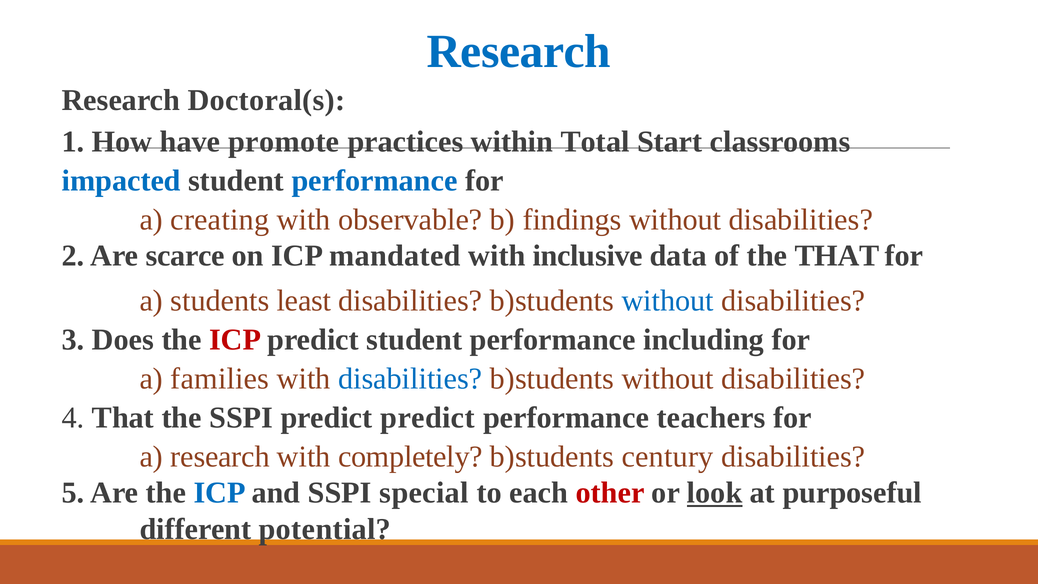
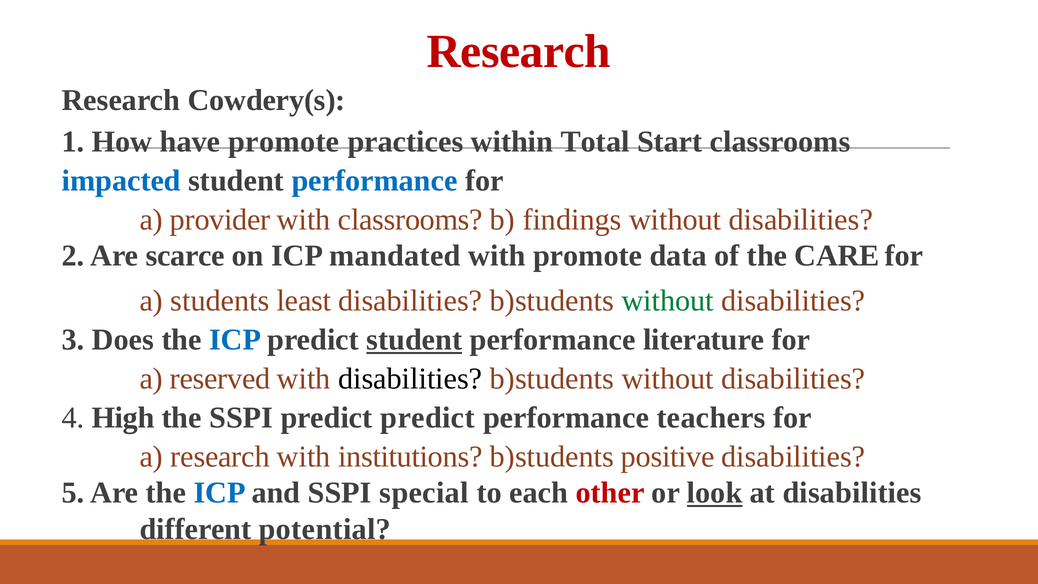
Research colour: blue -> red (519, 51)
Doctoral(s: Doctoral(s -> Cowdery(s (267, 100)
creating: creating -> provider (220, 220)
with observable: observable -> classrooms (410, 220)
with inclusive: inclusive -> promote (588, 256)
the THAT: THAT -> CARE (837, 256)
without colour: blue -> green (668, 301)
ICP colour: red -> blue (235, 340)
student underline: none -> present (414, 340)
including: including -> literature (704, 340)
families: families -> reserved (220, 379)
disabilities colour: blue -> black (410, 379)
4 That: That -> High (123, 418)
completely: completely -> institutions (410, 456)
century: century -> positive (668, 456)
at purposeful: purposeful -> disabilities (852, 493)
